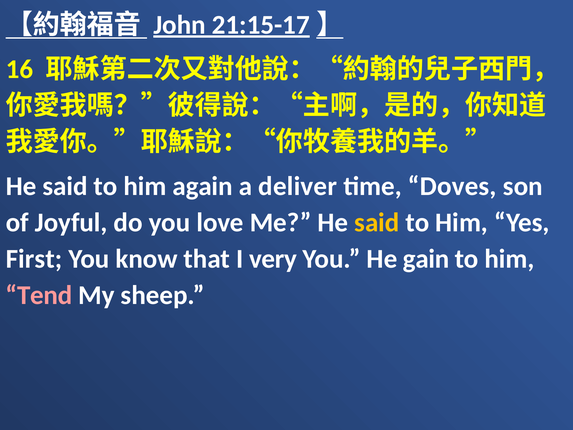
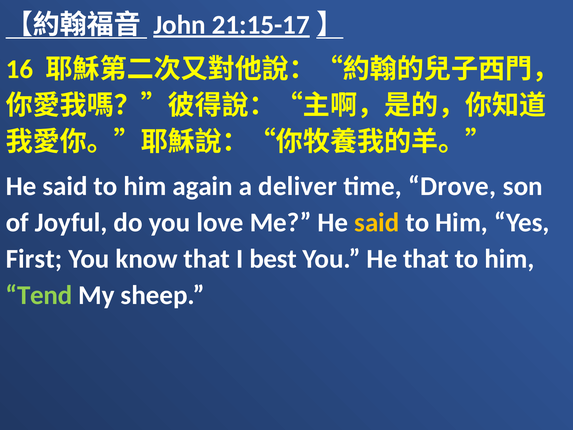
Doves: Doves -> Drove (452, 186)
very: very -> best (273, 259)
He gain: gain -> that (426, 259)
Tend colour: pink -> light green (39, 295)
